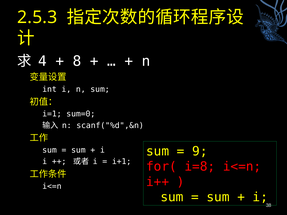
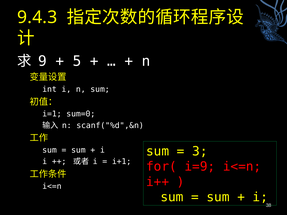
2.5.3: 2.5.3 -> 9.4.3 (37, 17)
4: 4 -> 9 (42, 61)
8: 8 -> 5 (77, 61)
9: 9 -> 3 (200, 151)
i=8: i=8 -> i=9 (200, 167)
